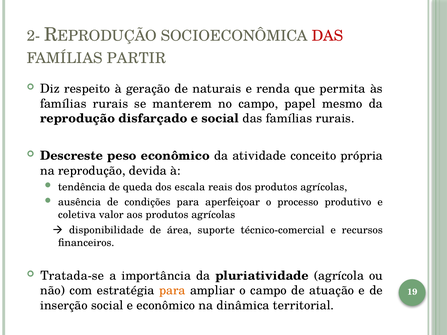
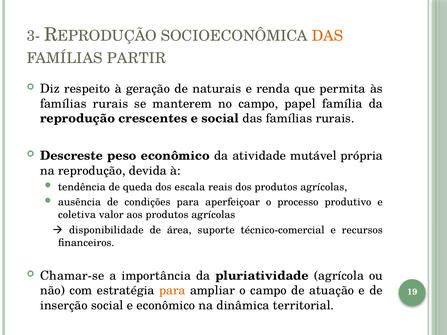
2-: 2- -> 3- (33, 36)
DAS colour: red -> orange (328, 36)
mesmo: mesmo -> família (342, 104)
disfarçado: disfarçado -> crescentes (153, 119)
conceito: conceito -> mutável (313, 156)
Tratada-se: Tratada-se -> Chamar-se (72, 276)
